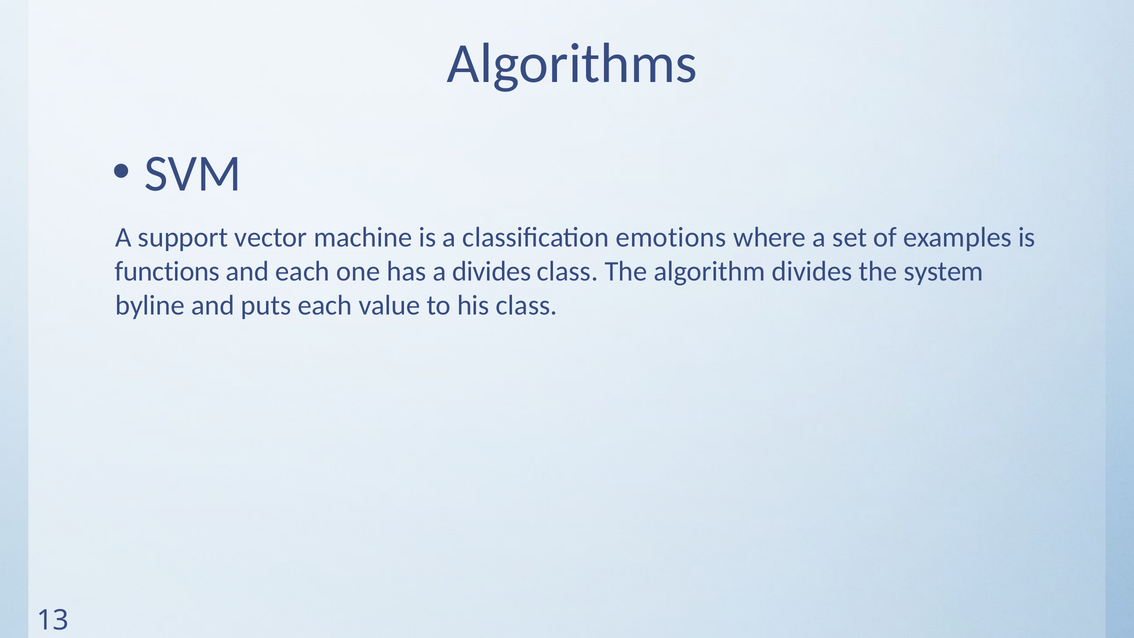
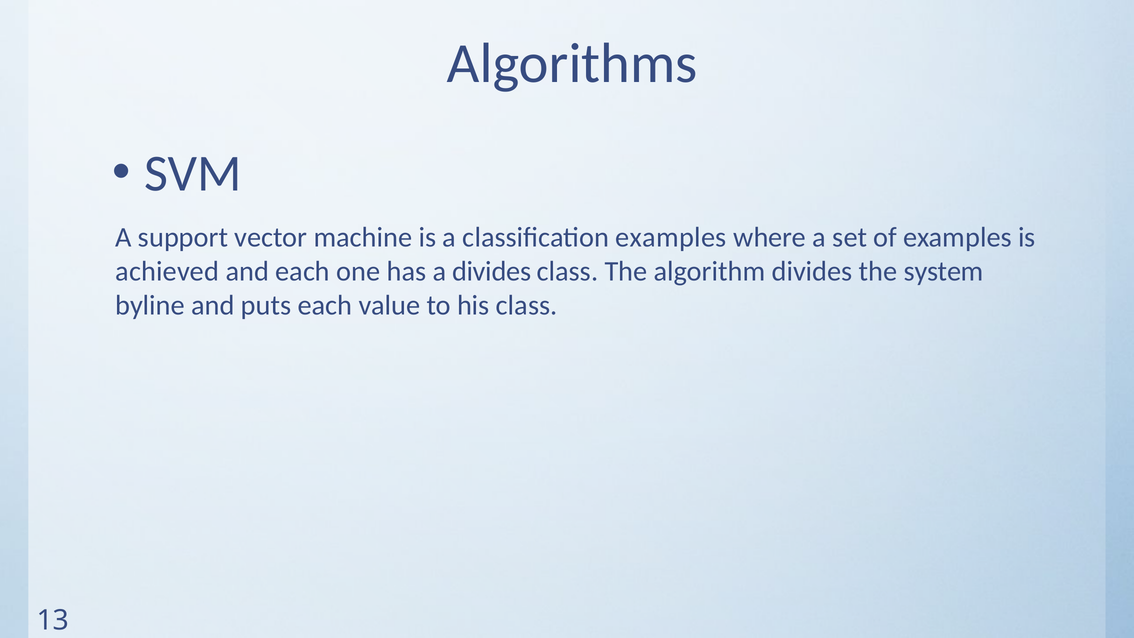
classification emotions: emotions -> examples (671, 237)
functions: functions -> achieved (167, 271)
